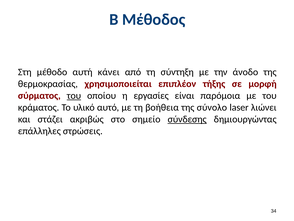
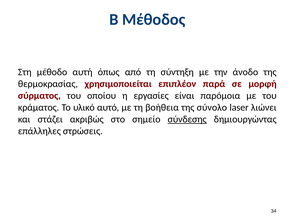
κάνει: κάνει -> όπως (109, 72)
τήξης: τήξης -> παρά (214, 84)
του underline: present -> none (74, 96)
